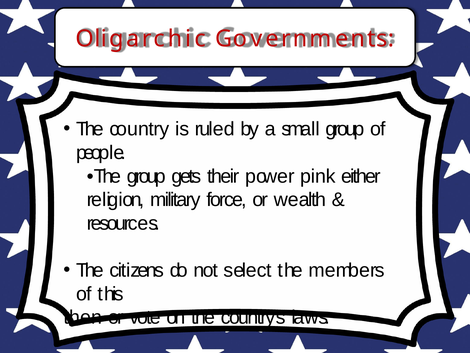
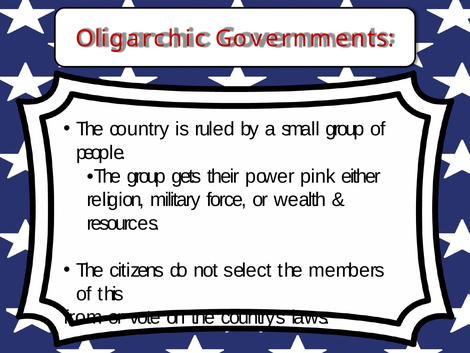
then: then -> from (83, 317)
